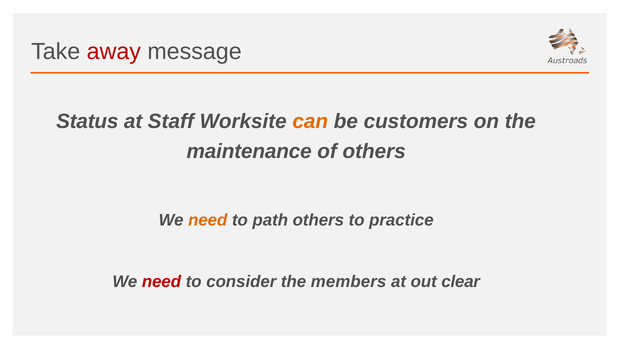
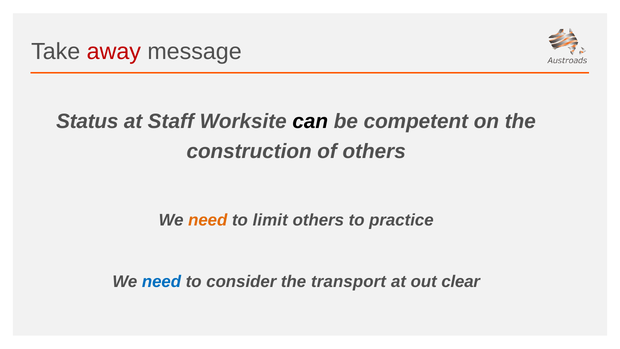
can colour: orange -> black (310, 121)
customers: customers -> competent (416, 121)
maintenance: maintenance -> construction (249, 151)
path: path -> limit (270, 220)
need colour: red -> blue (161, 282)
members: members -> transport (349, 282)
